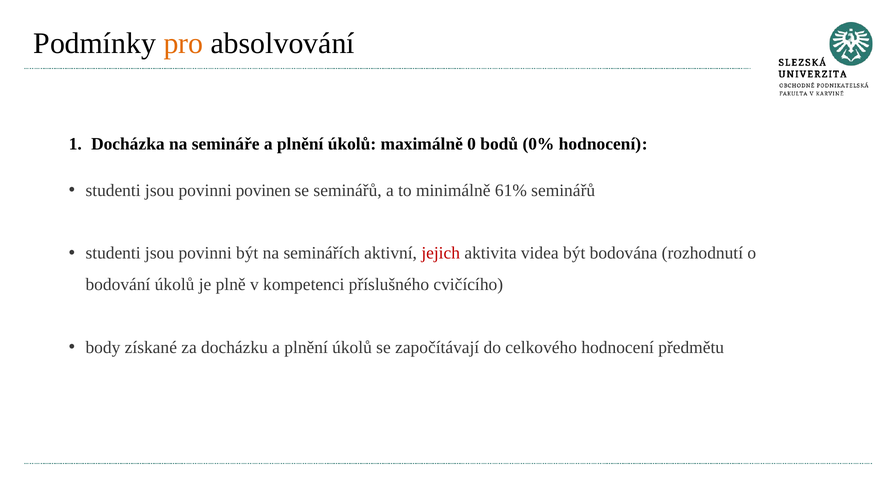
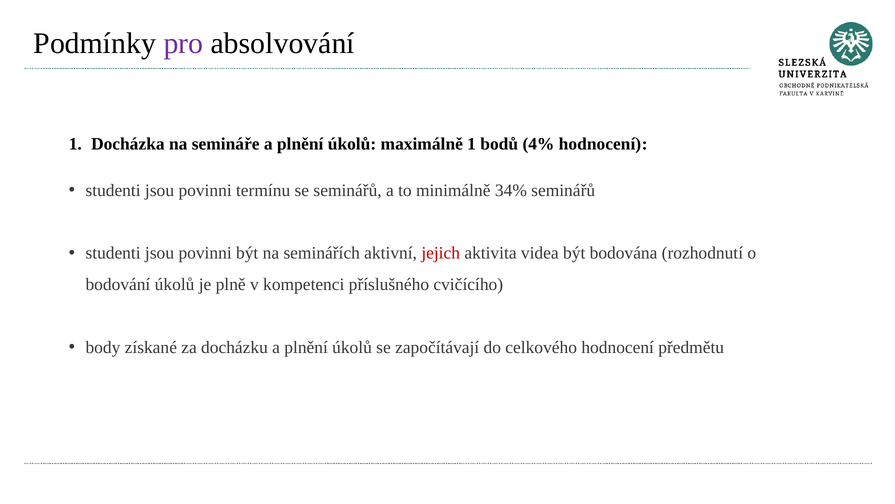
pro colour: orange -> purple (183, 44)
maximálně 0: 0 -> 1 (472, 144)
0%: 0% -> 4% (538, 144)
povinen: povinen -> termínu (263, 190)
61%: 61% -> 34% (511, 190)
